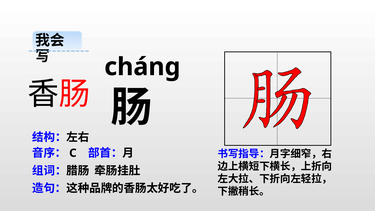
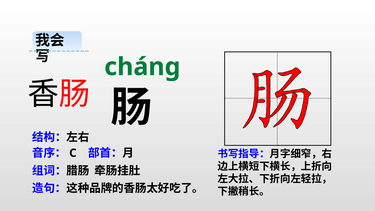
cháng colour: black -> green (142, 67)
